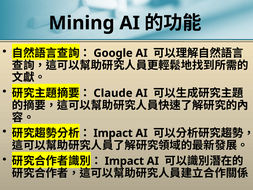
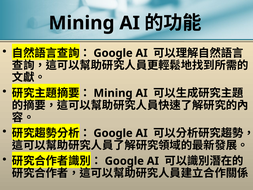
Claude: Claude -> Mining (113, 93)
Impact: Impact -> Google (113, 133)
Impact: Impact -> Google (124, 161)
